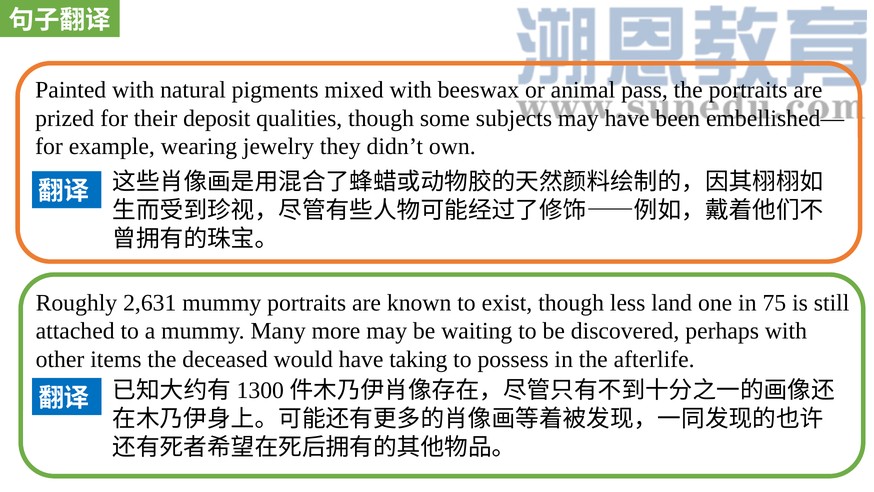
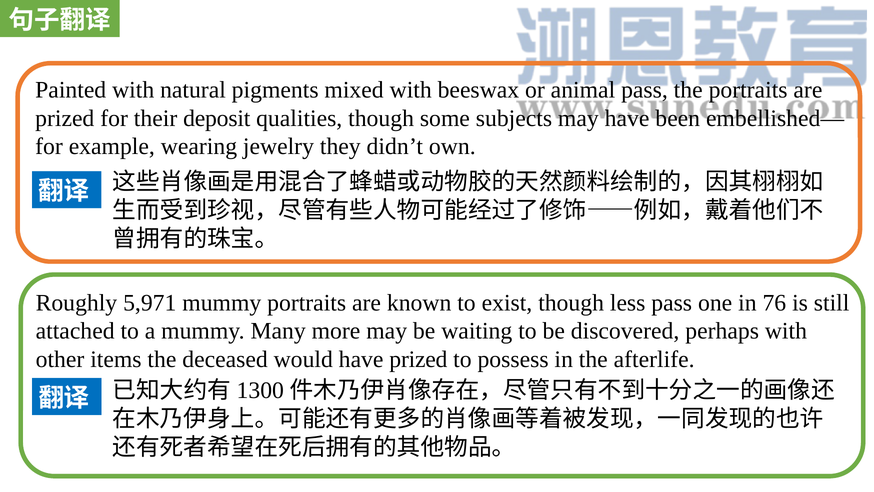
2,631: 2,631 -> 5,971 (150, 302)
less land: land -> pass (672, 302)
75: 75 -> 76 (774, 302)
have taking: taking -> prized (418, 359)
